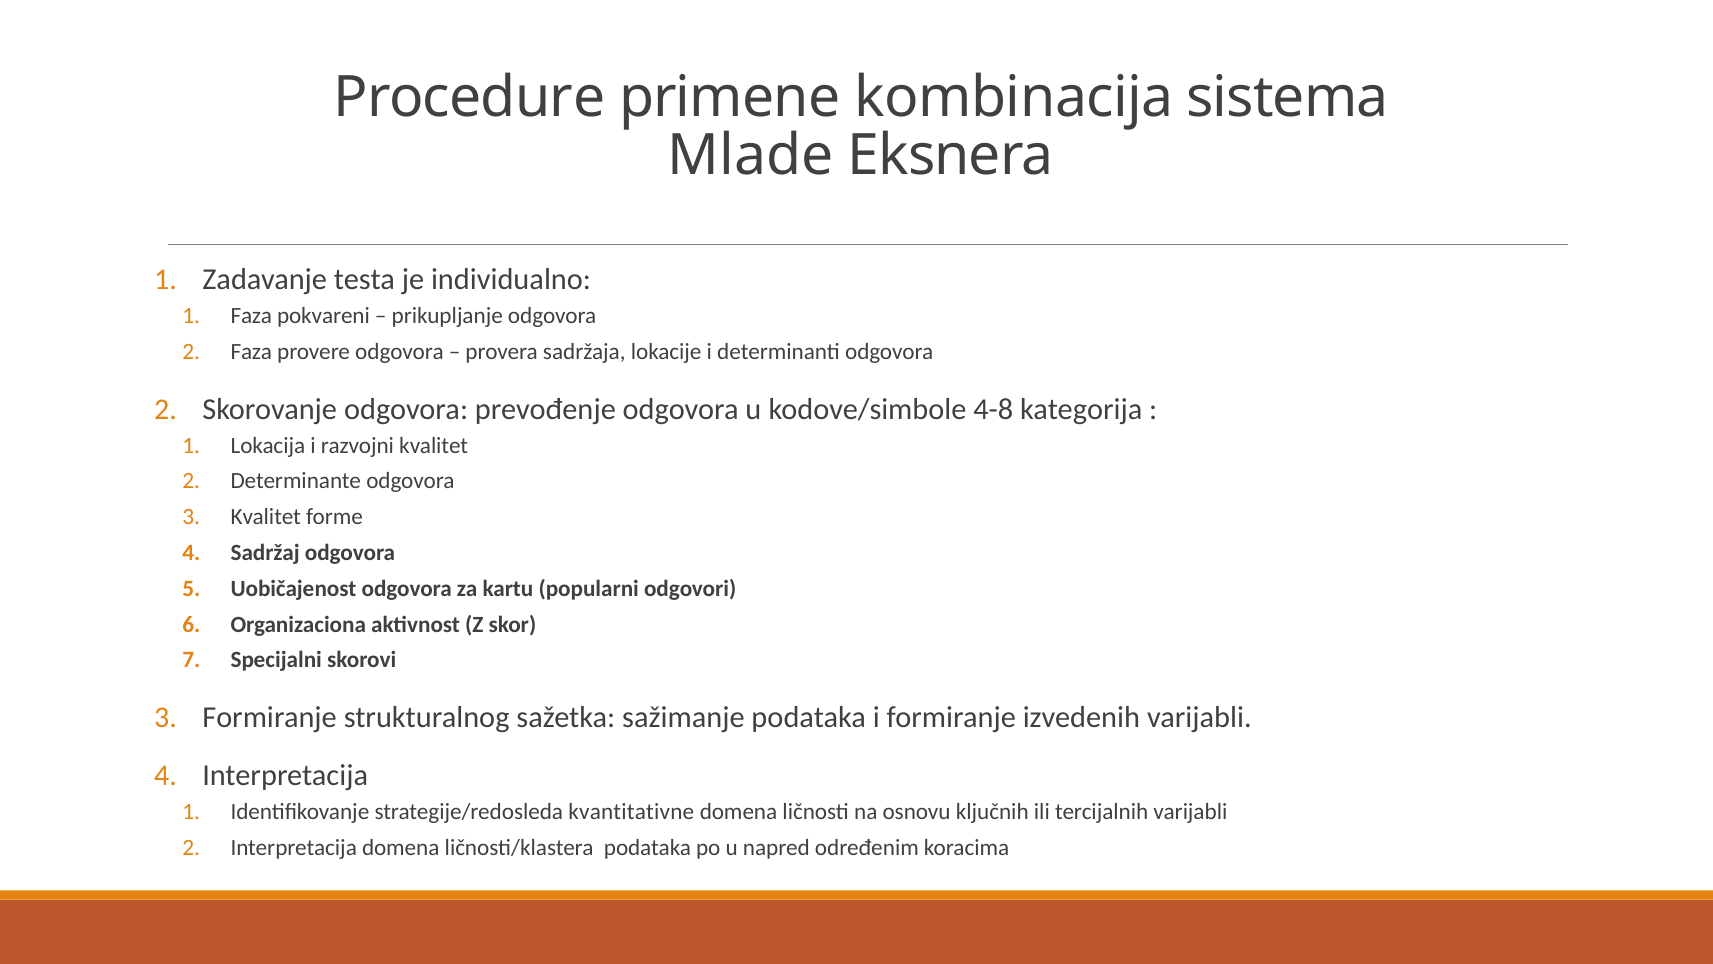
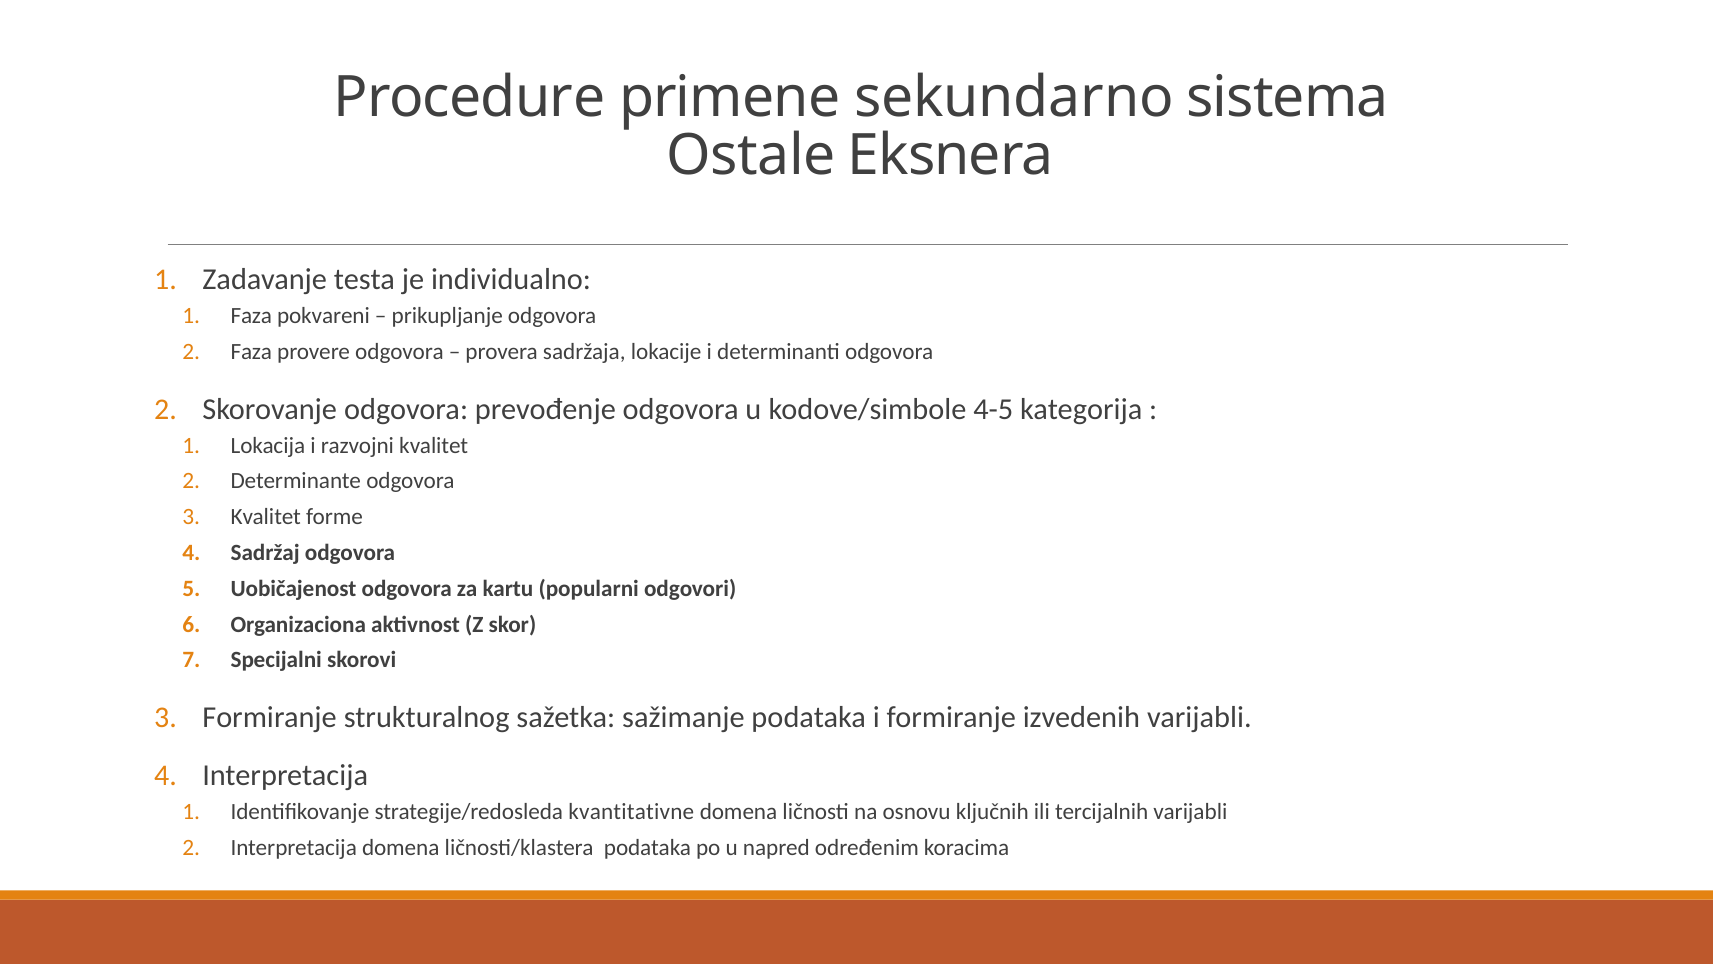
kombinacija: kombinacija -> sekundarno (1014, 97)
Mlade: Mlade -> Ostale (751, 156)
4-8: 4-8 -> 4-5 (993, 409)
